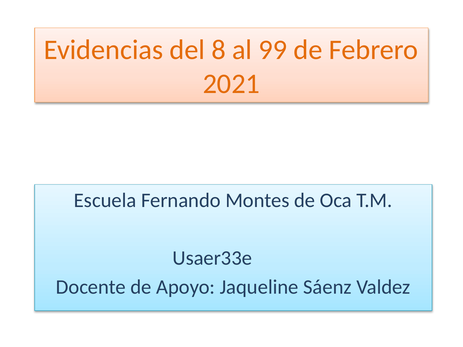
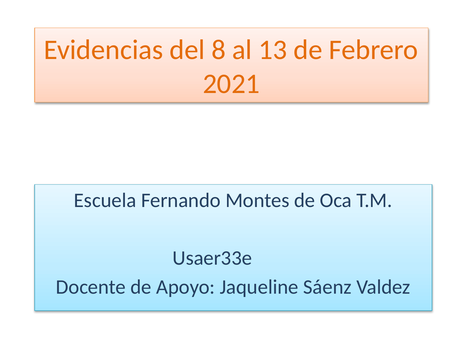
99: 99 -> 13 (273, 50)
